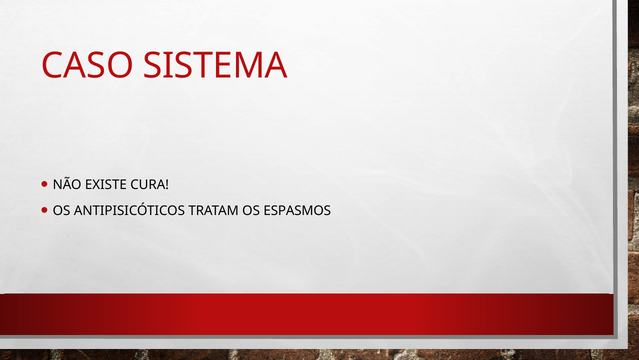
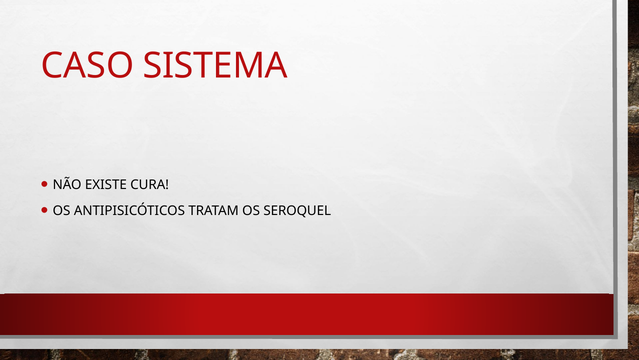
ESPASMOS: ESPASMOS -> SEROQUEL (297, 210)
